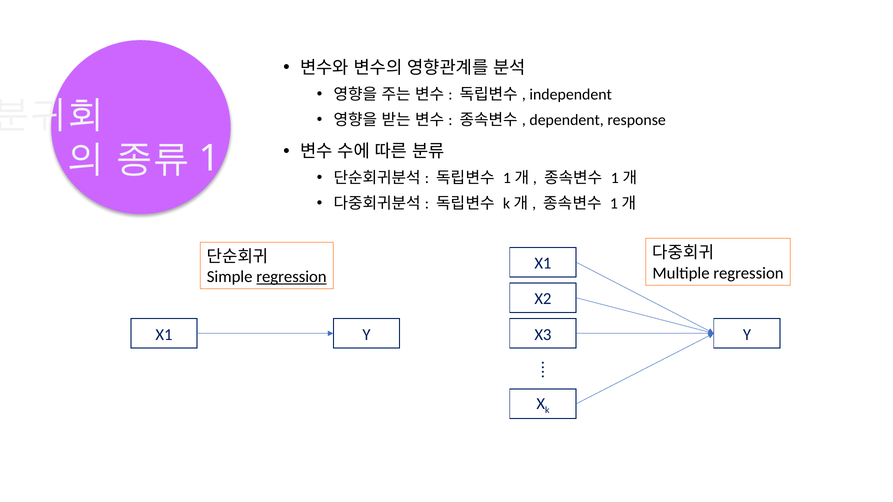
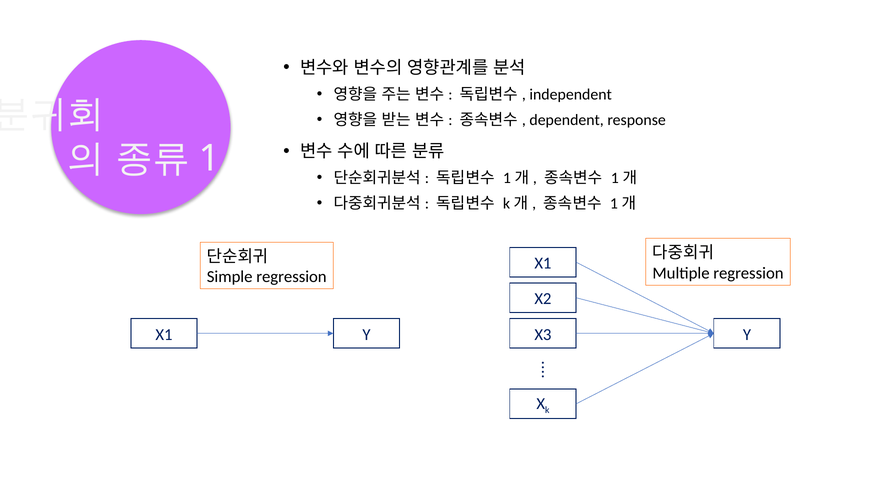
regression underline: present -> none (291, 277)
